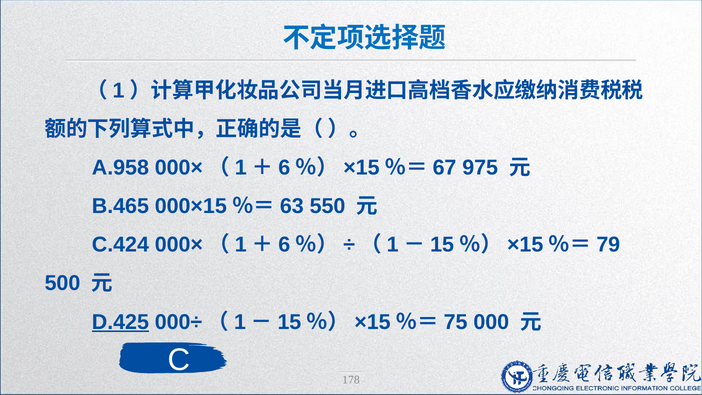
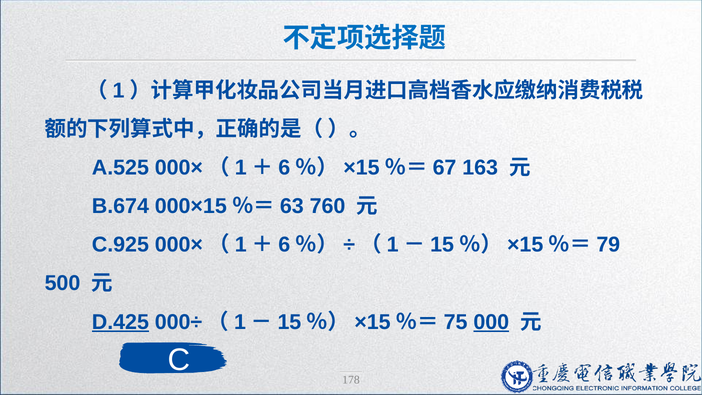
A.958: A.958 -> A.525 (120, 168)
975: 975 -> 163 (480, 168)
B.465: B.465 -> B.674 (120, 206)
550: 550 -> 760 (327, 206)
C.424: C.424 -> C.925 (120, 245)
000 underline: none -> present (491, 322)
